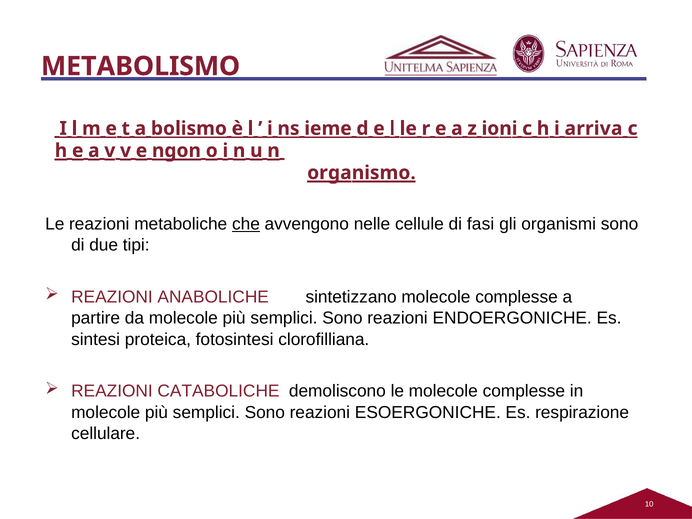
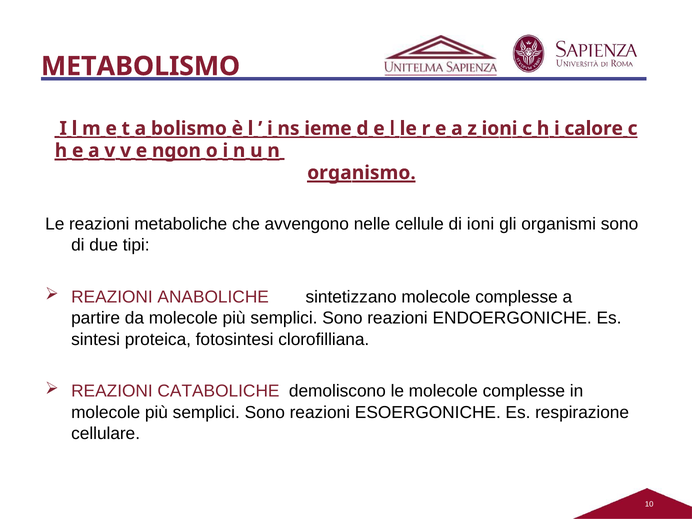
arriva: arriva -> calore (594, 128)
che underline: present -> none (246, 224)
di fasi: fasi -> ioni (481, 224)
